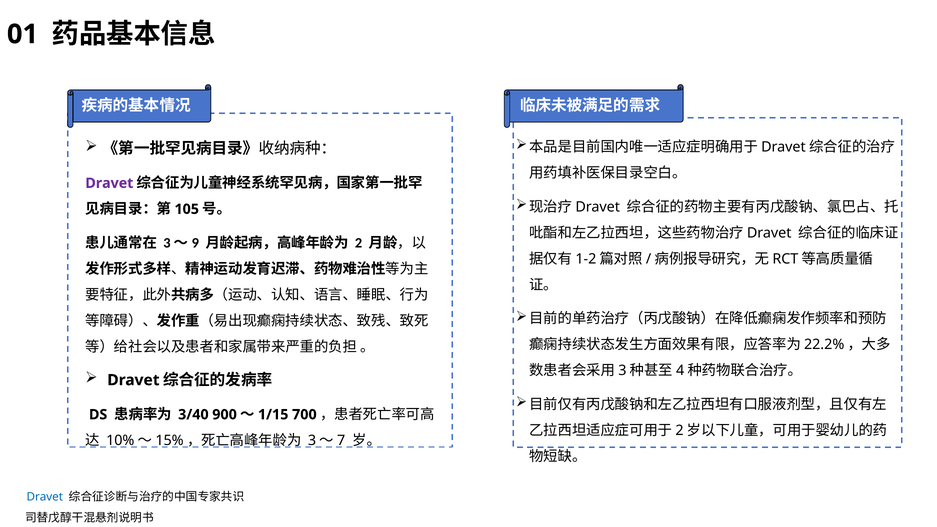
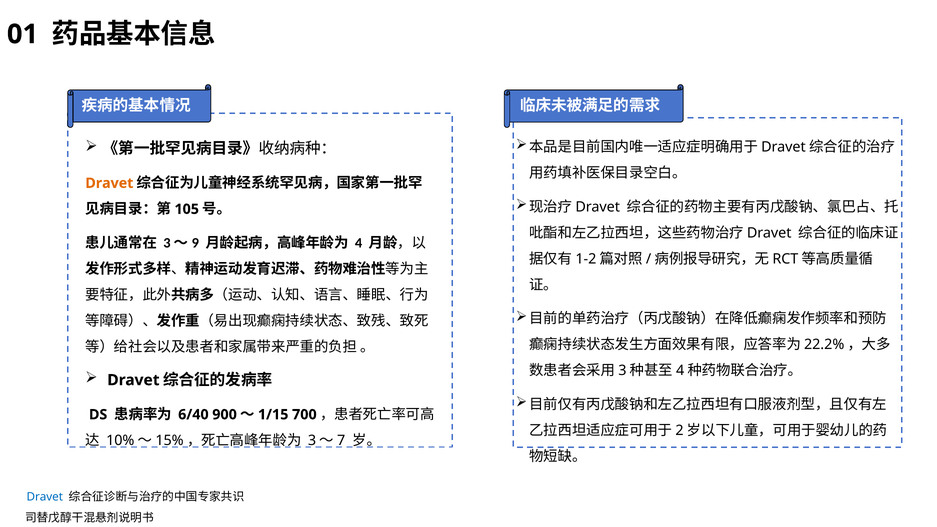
Dravet colour: purple -> orange (109, 183)
2: 2 -> 4 (359, 243)
3/40: 3/40 -> 6/40 (193, 415)
